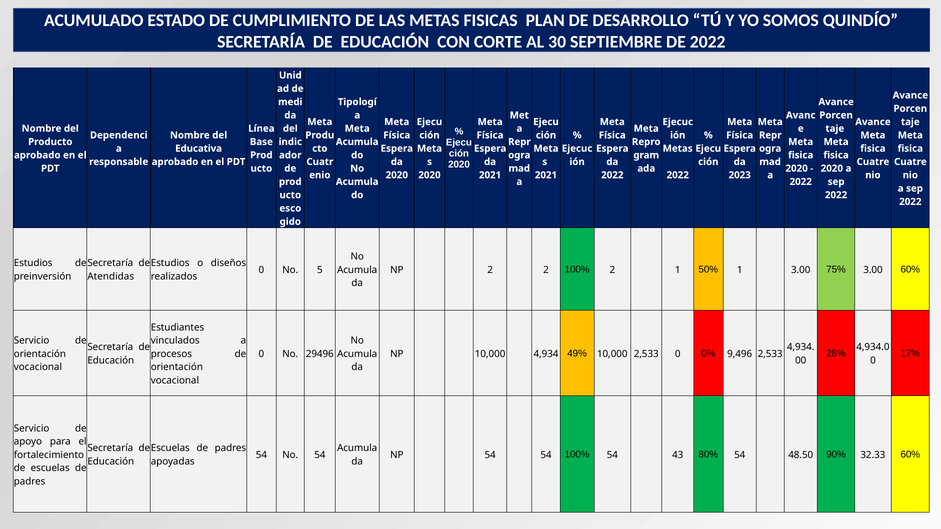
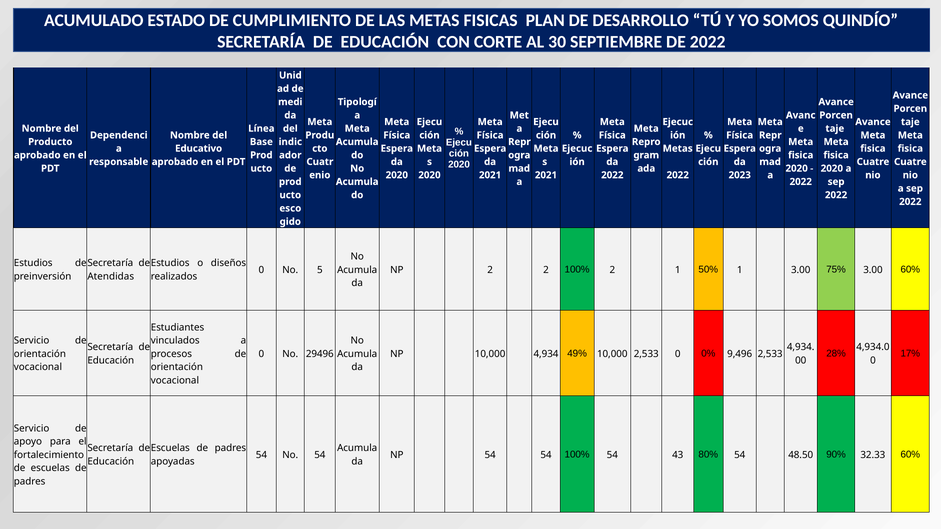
Educativa: Educativa -> Educativo (199, 149)
